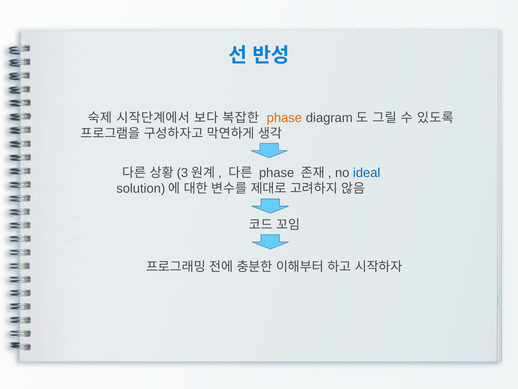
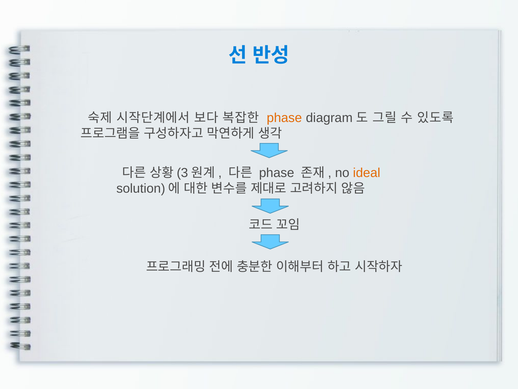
ideal colour: blue -> orange (367, 173)
